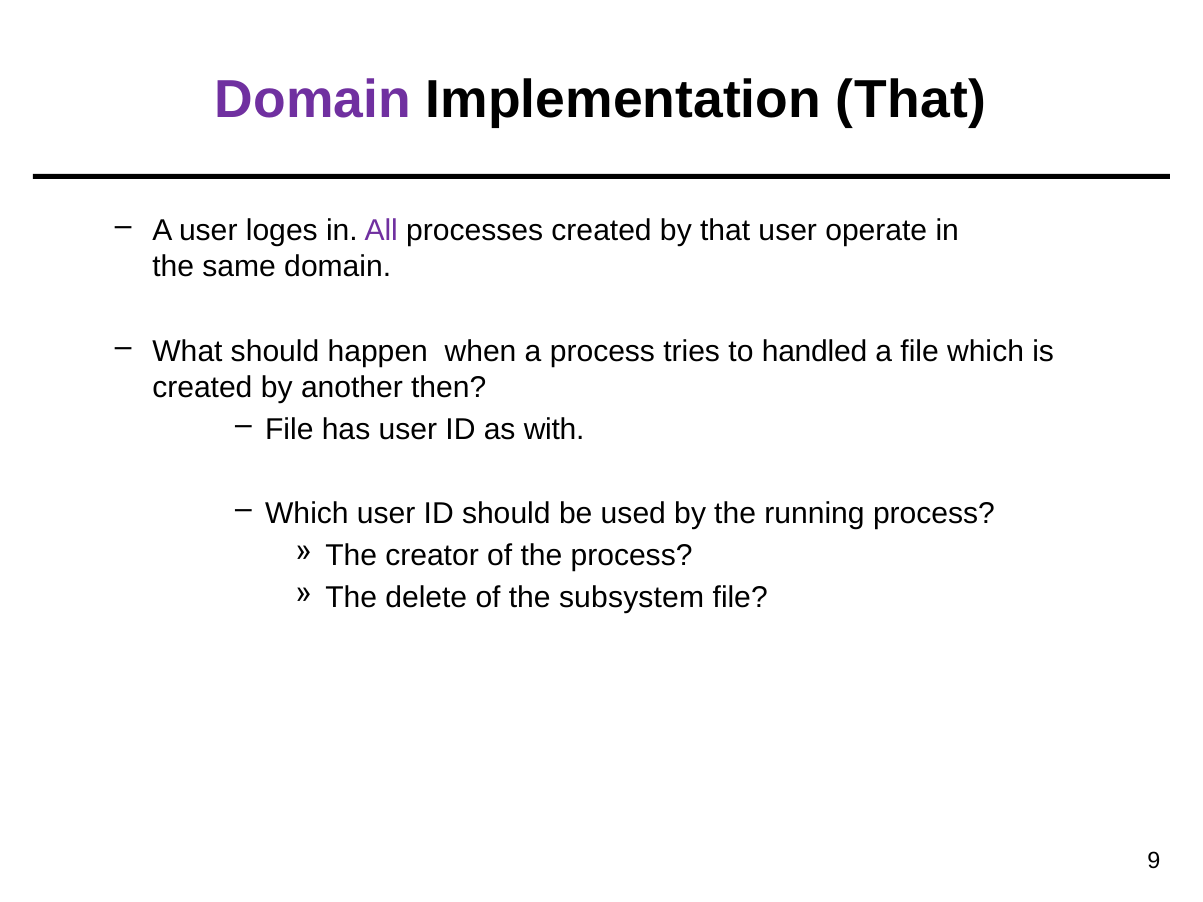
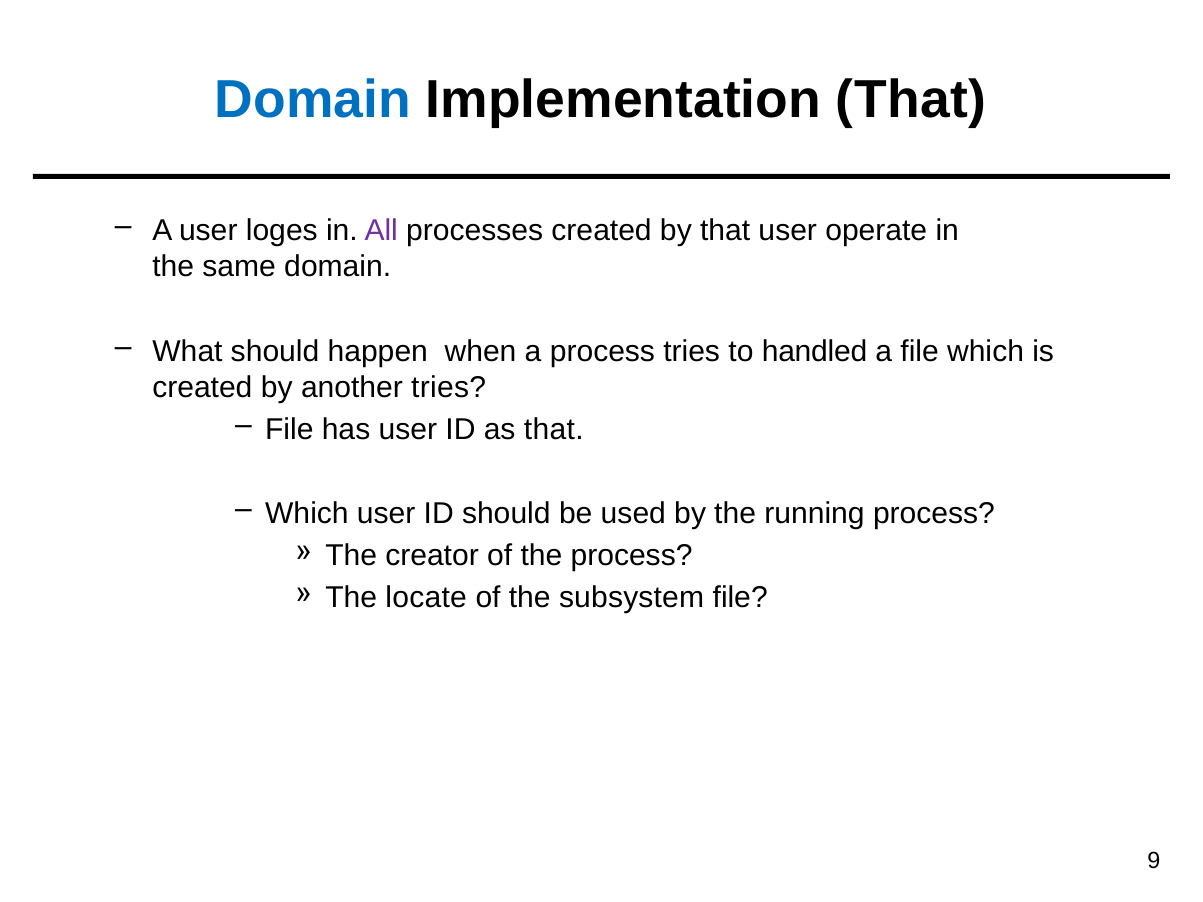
Domain colour: purple -> blue (313, 100)
another then: then -> tries (449, 387)
as with: with -> that (554, 430)
delete: delete -> locate (426, 598)
